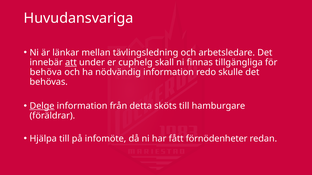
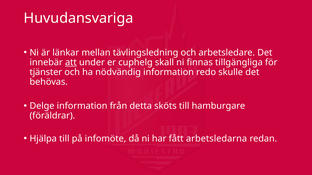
behöva: behöva -> tjänster (46, 72)
Delge underline: present -> none (42, 106)
förnödenheter: förnödenheter -> arbetsledarna (217, 139)
